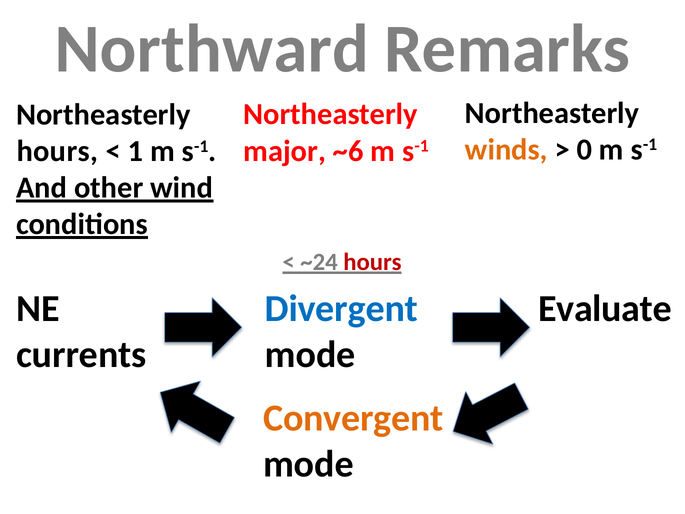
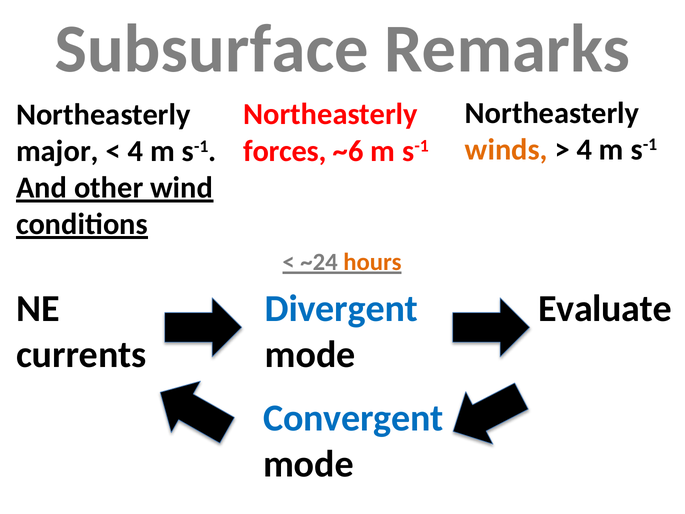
Northward: Northward -> Subsurface (212, 49)
0: 0 -> 4 (584, 149)
major: major -> forces (285, 151)
hours: hours -> major (57, 151)
1: 1 -> 4 (136, 151)
hours colour: red -> orange (372, 262)
Convergent colour: orange -> blue (353, 418)
